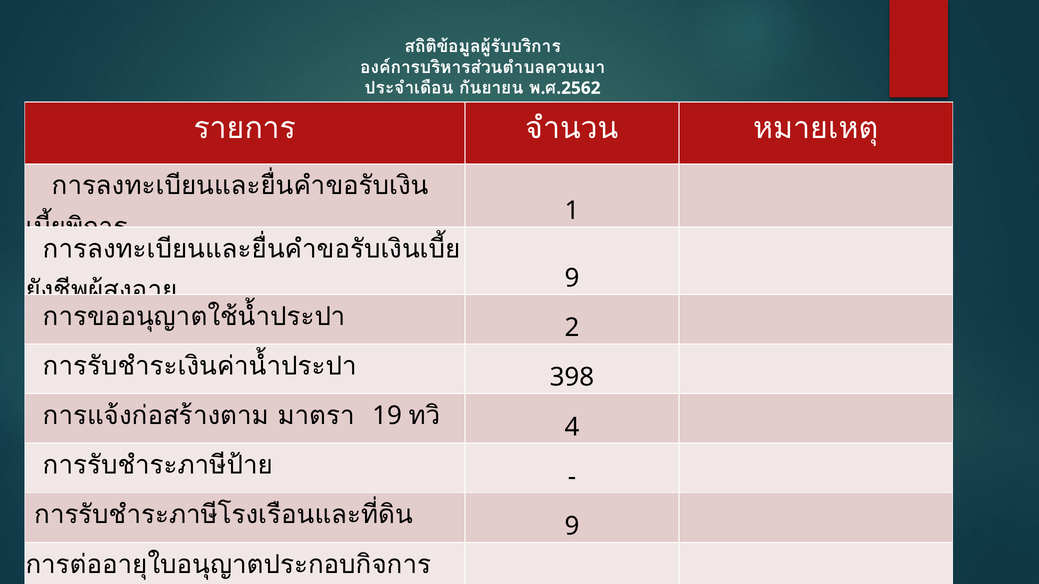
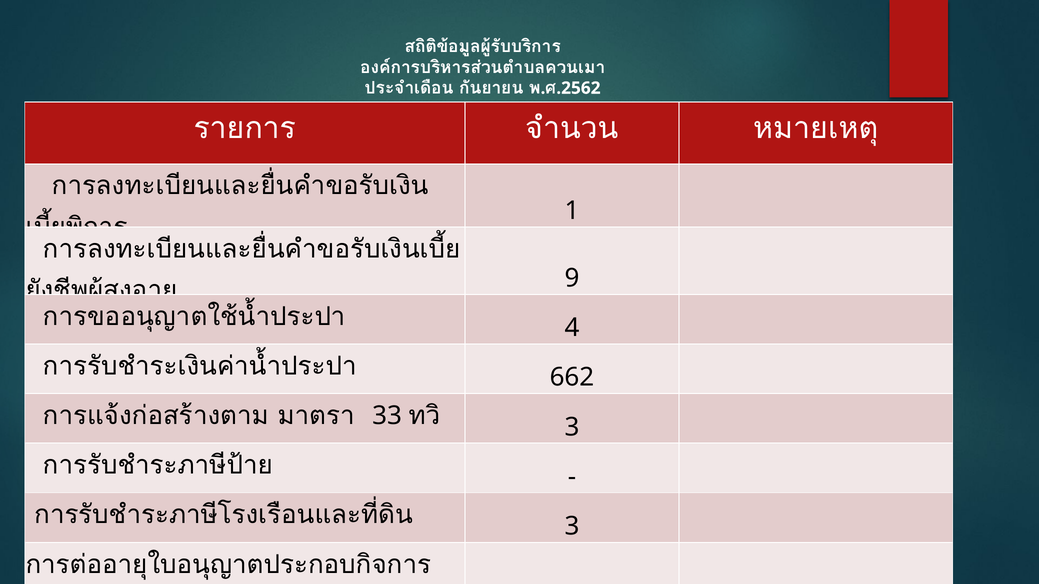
2: 2 -> 4 (572, 328)
398: 398 -> 662 (572, 378)
19: 19 -> 33 (387, 416)
4: 4 -> 3 (572, 427)
9: 9 -> 3 (572, 527)
